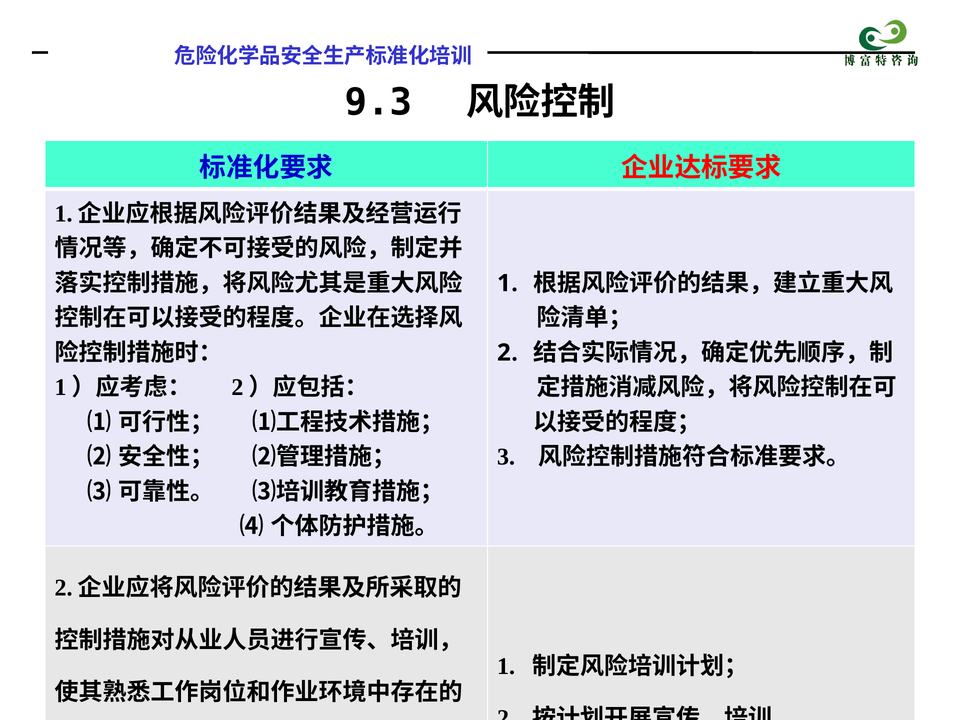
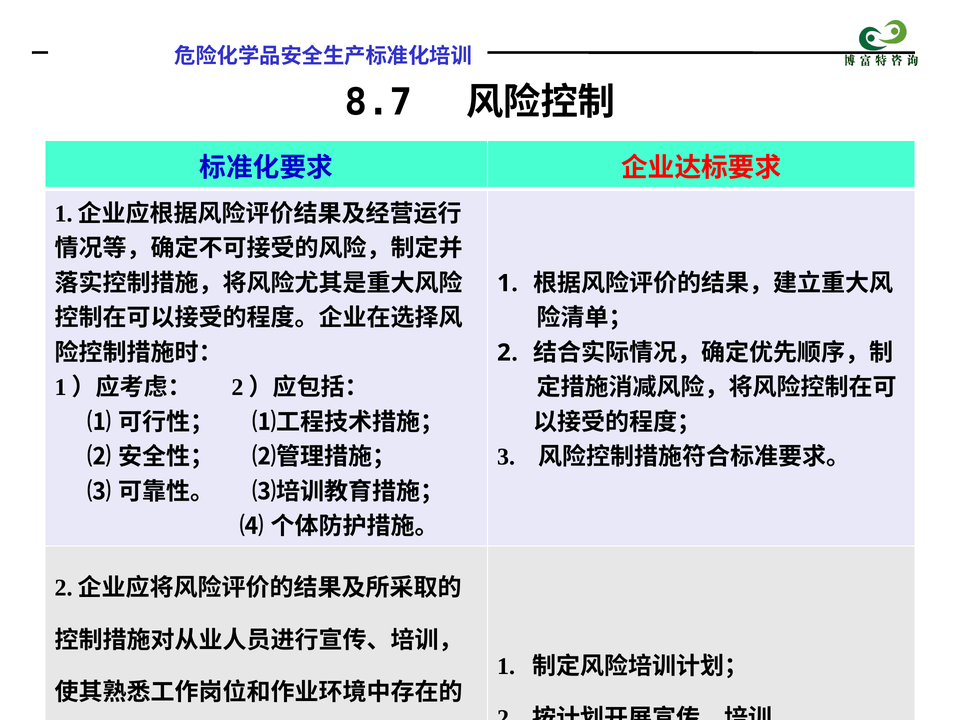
9.3: 9.3 -> 8.7 (379, 103)
